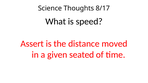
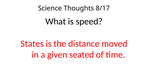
Assert: Assert -> States (32, 44)
